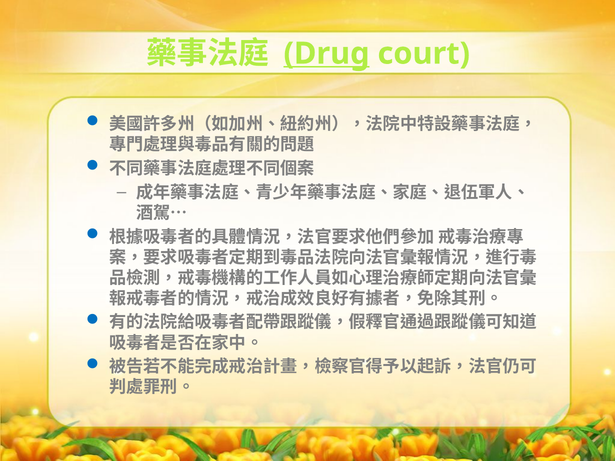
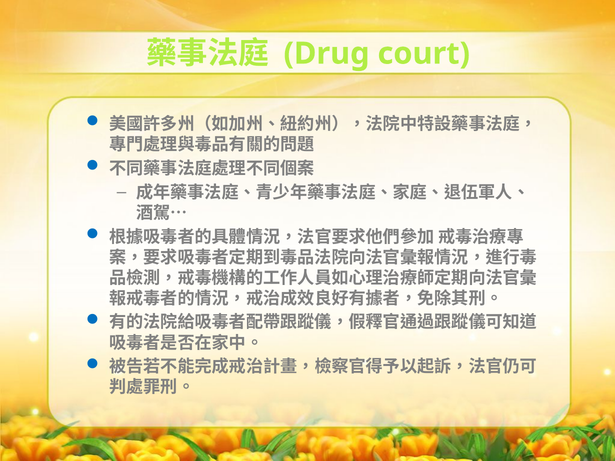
Drug underline: present -> none (327, 54)
